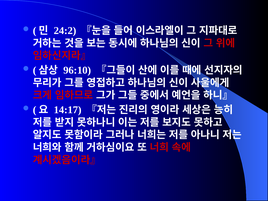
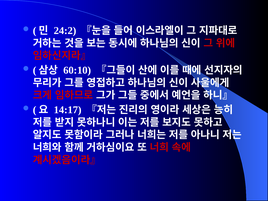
96:10: 96:10 -> 60:10 (77, 70)
